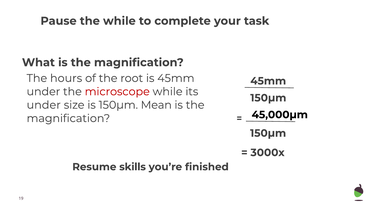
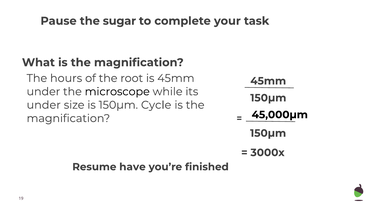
the while: while -> sugar (119, 21)
microscope colour: red -> black (117, 91)
Mean: Mean -> Cycle (156, 105)
skills: skills -> have (132, 166)
